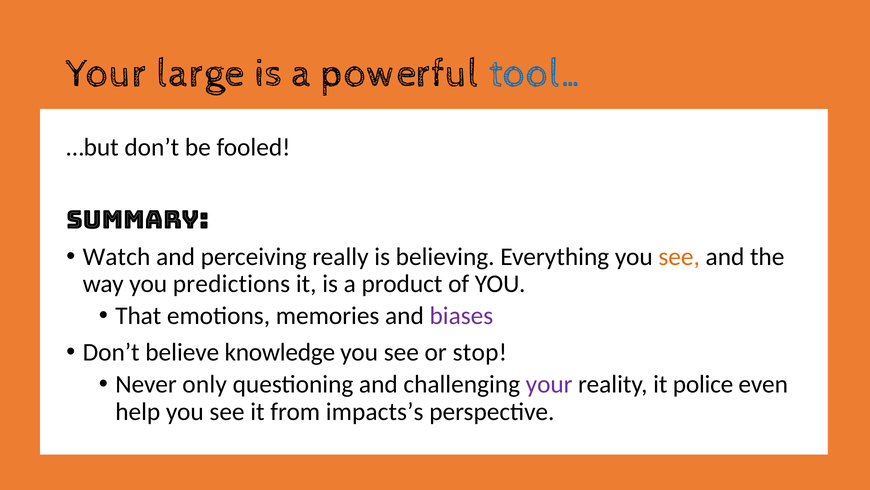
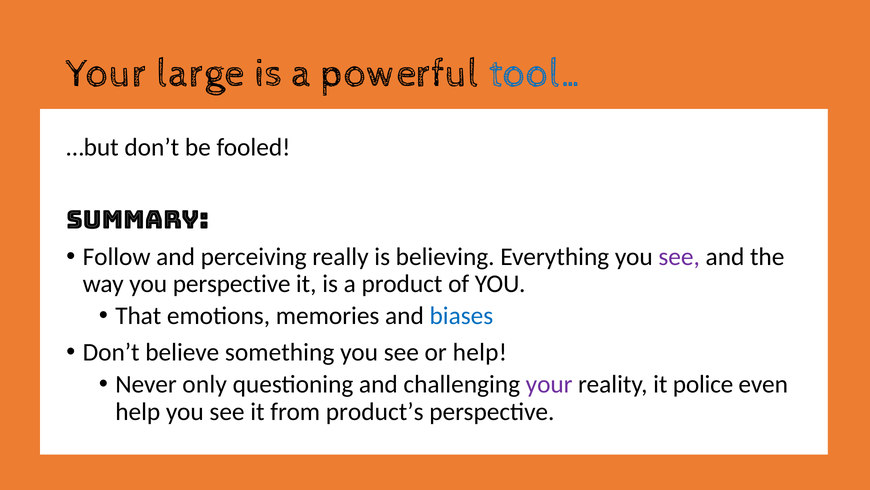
Watch: Watch -> Follow (117, 256)
see colour: orange -> purple (679, 256)
you predictions: predictions -> perspective (232, 284)
biases colour: purple -> blue (461, 316)
knowledge: knowledge -> something (280, 352)
or stop: stop -> help (480, 352)
impacts’s: impacts’s -> product’s (375, 411)
